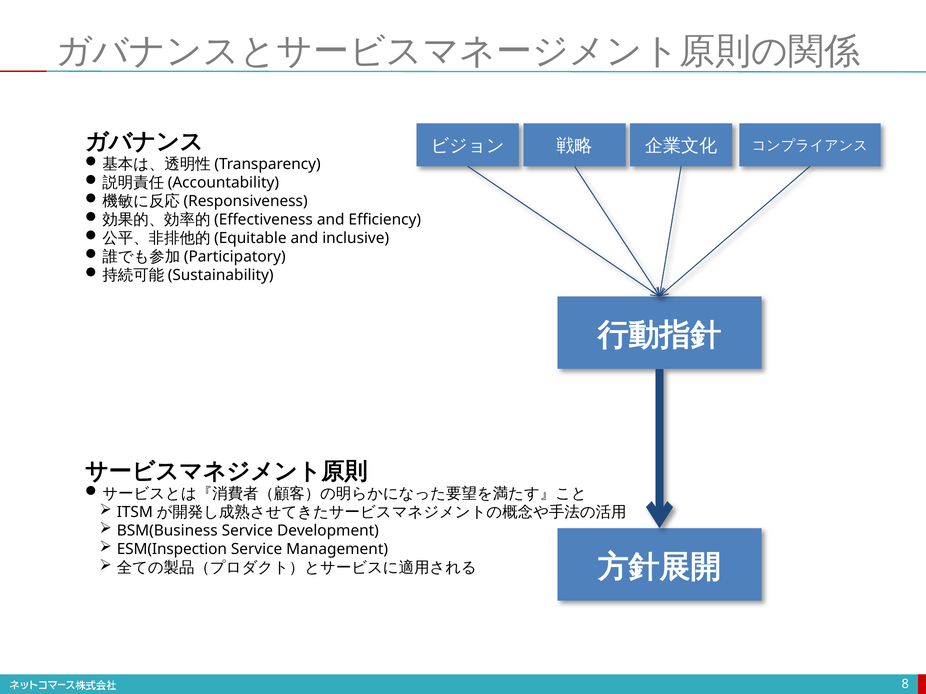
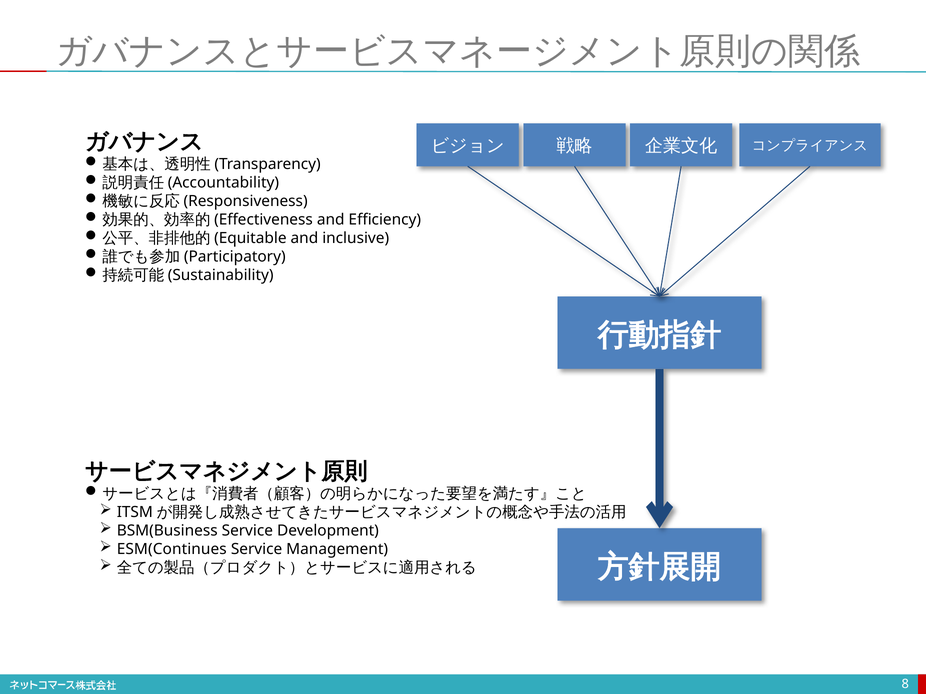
ESM(Inspection: ESM(Inspection -> ESM(Continues (172, 550)
